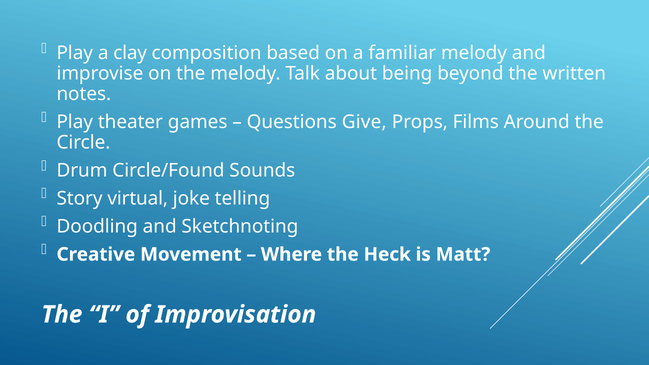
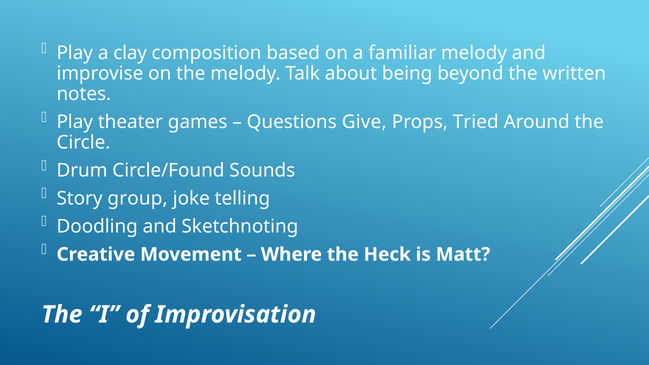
Films: Films -> Tried (476, 122)
virtual: virtual -> group (138, 199)
